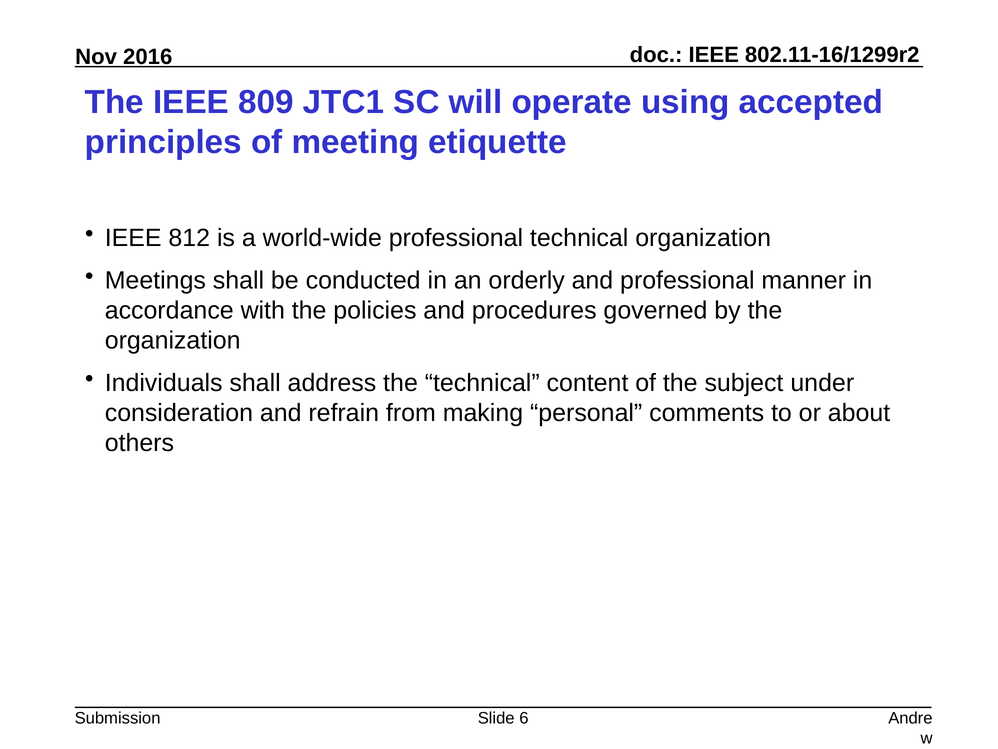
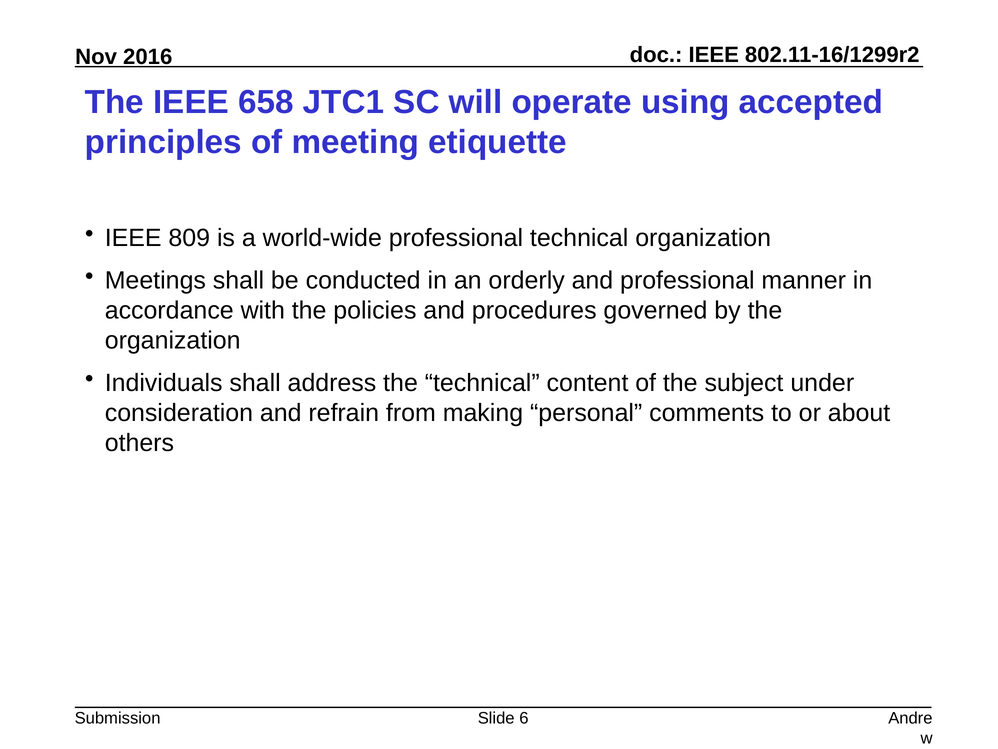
809: 809 -> 658 (266, 102)
812: 812 -> 809 (189, 238)
